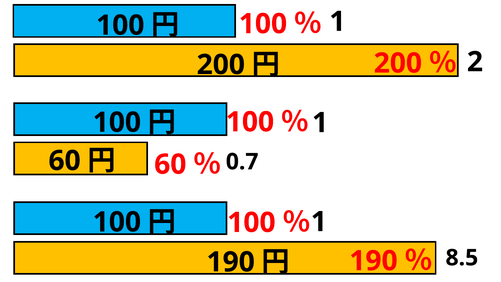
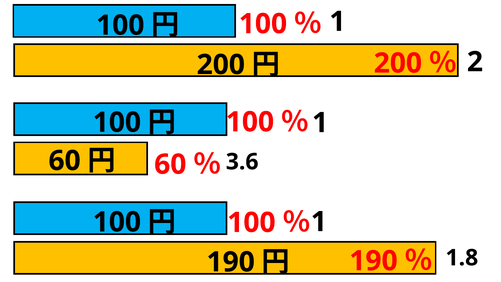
0.7: 0.7 -> 3.6 (242, 162)
8.5: 8.5 -> 1.8 (462, 258)
